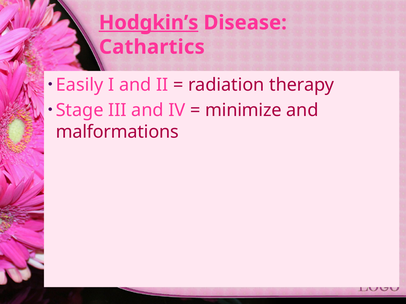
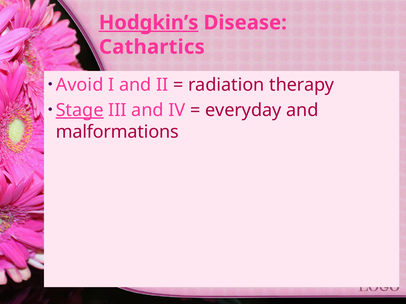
Easily: Easily -> Avoid (80, 85)
Stage underline: none -> present (80, 110)
minimize: minimize -> everyday (243, 110)
